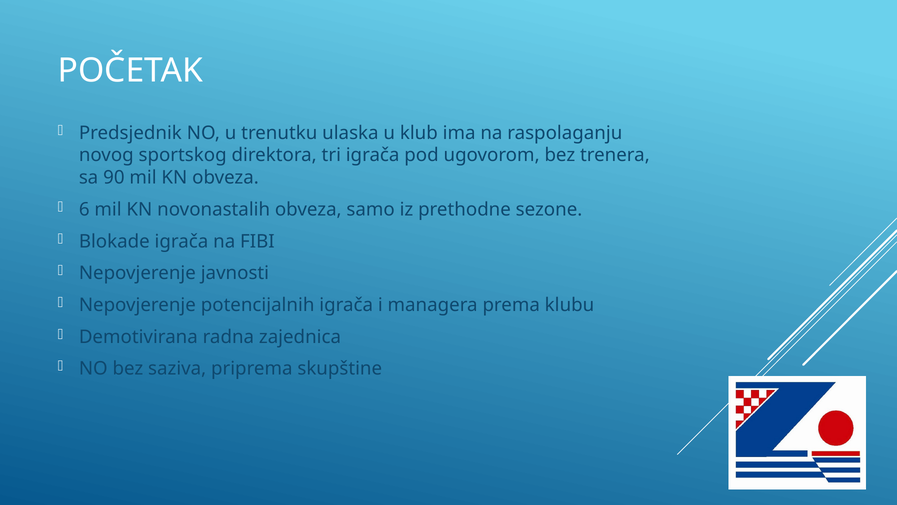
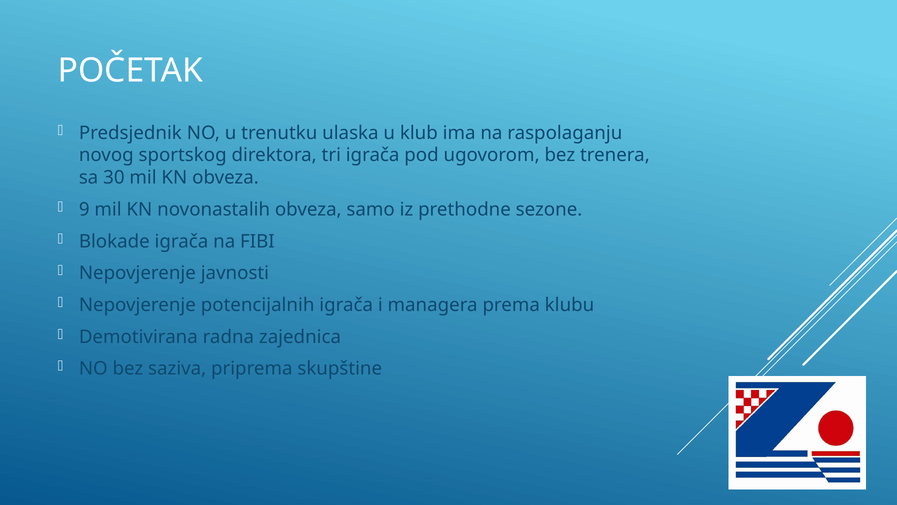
90: 90 -> 30 (114, 178)
6: 6 -> 9 (84, 209)
